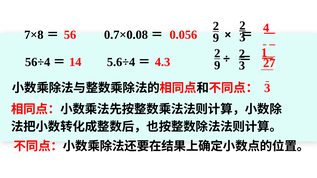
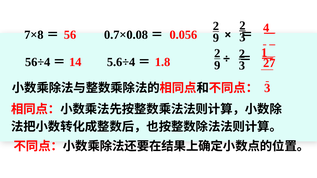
4.3: 4.3 -> 1.8 (163, 62)
